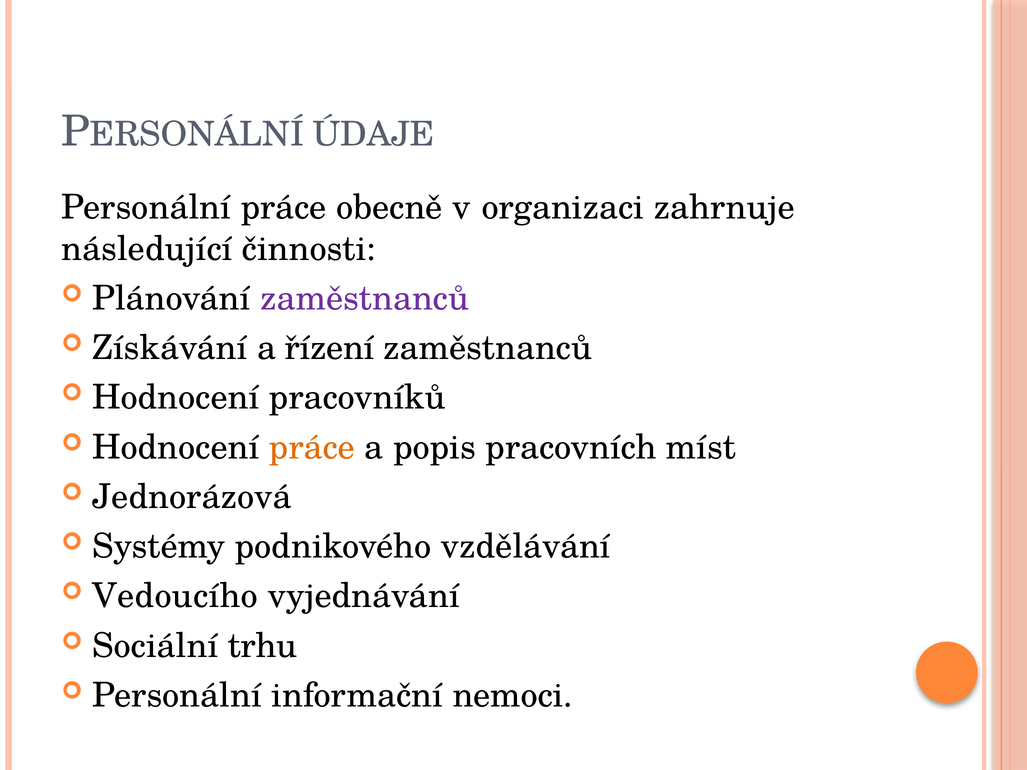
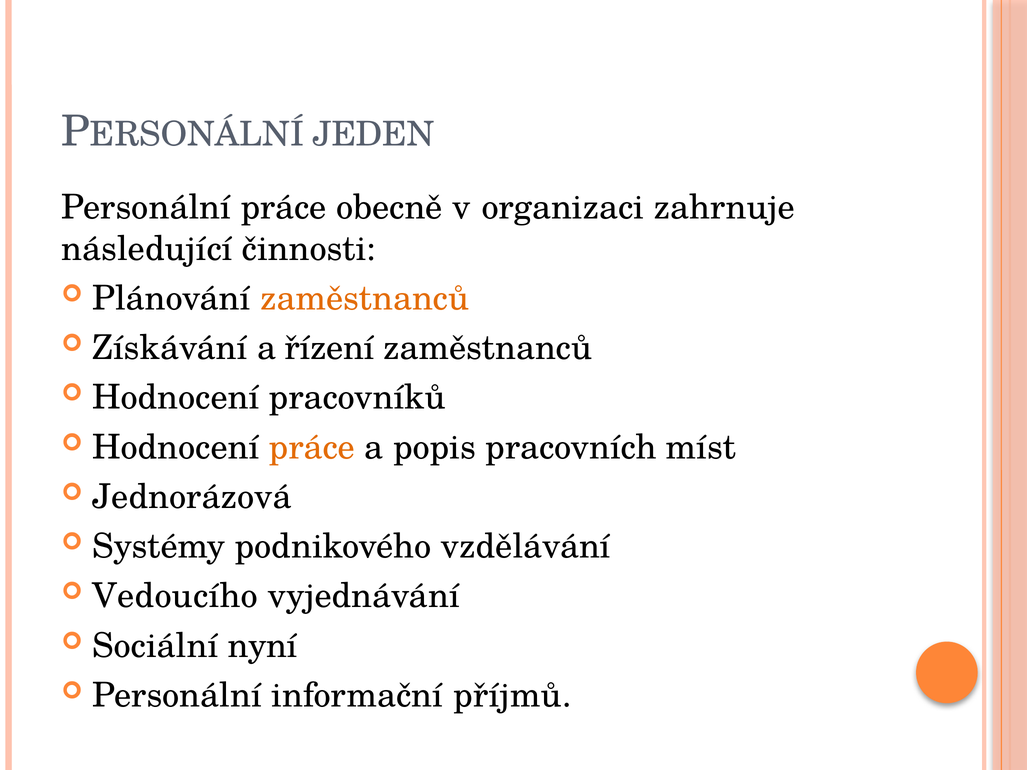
ÚDAJE: ÚDAJE -> JEDEN (374, 134)
zaměstnanců colour: purple -> orange (365, 298)
trhu: trhu -> nyní (263, 646)
nemoci: nemoci -> příjmů (512, 696)
